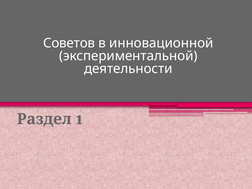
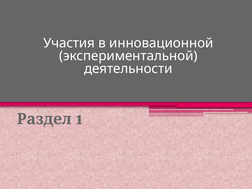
Советов: Советов -> Участия (69, 43)
